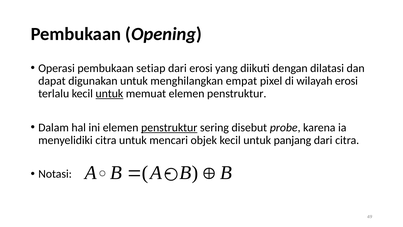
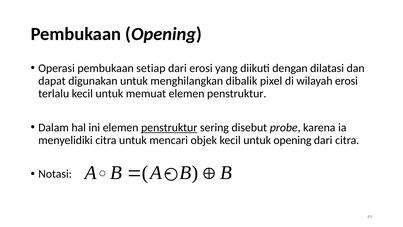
empat: empat -> dibalik (242, 81)
untuk underline: present -> none (109, 94)
untuk panjang: panjang -> opening (292, 140)
